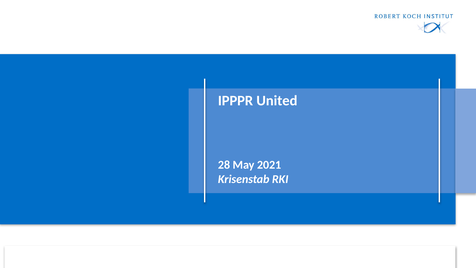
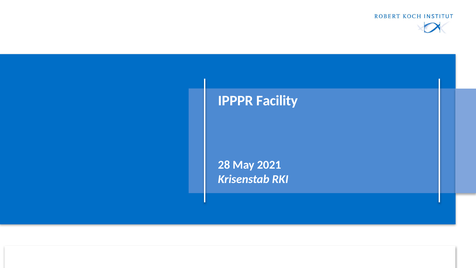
United: United -> Facility (277, 101)
